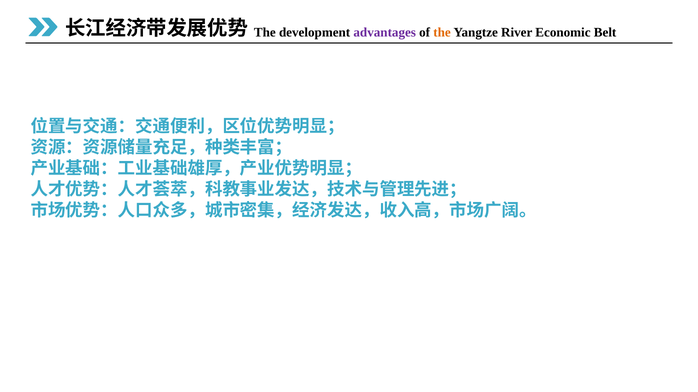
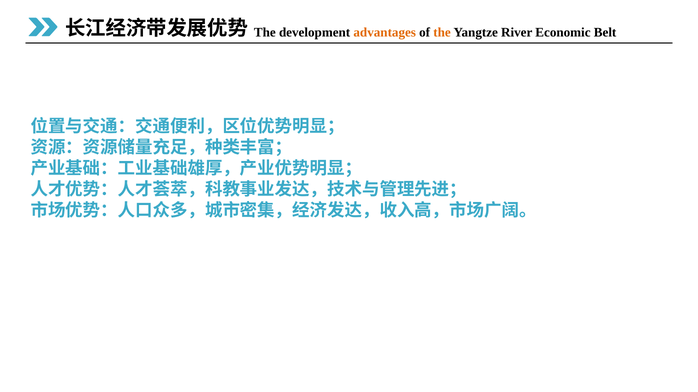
advantages colour: purple -> orange (385, 32)
